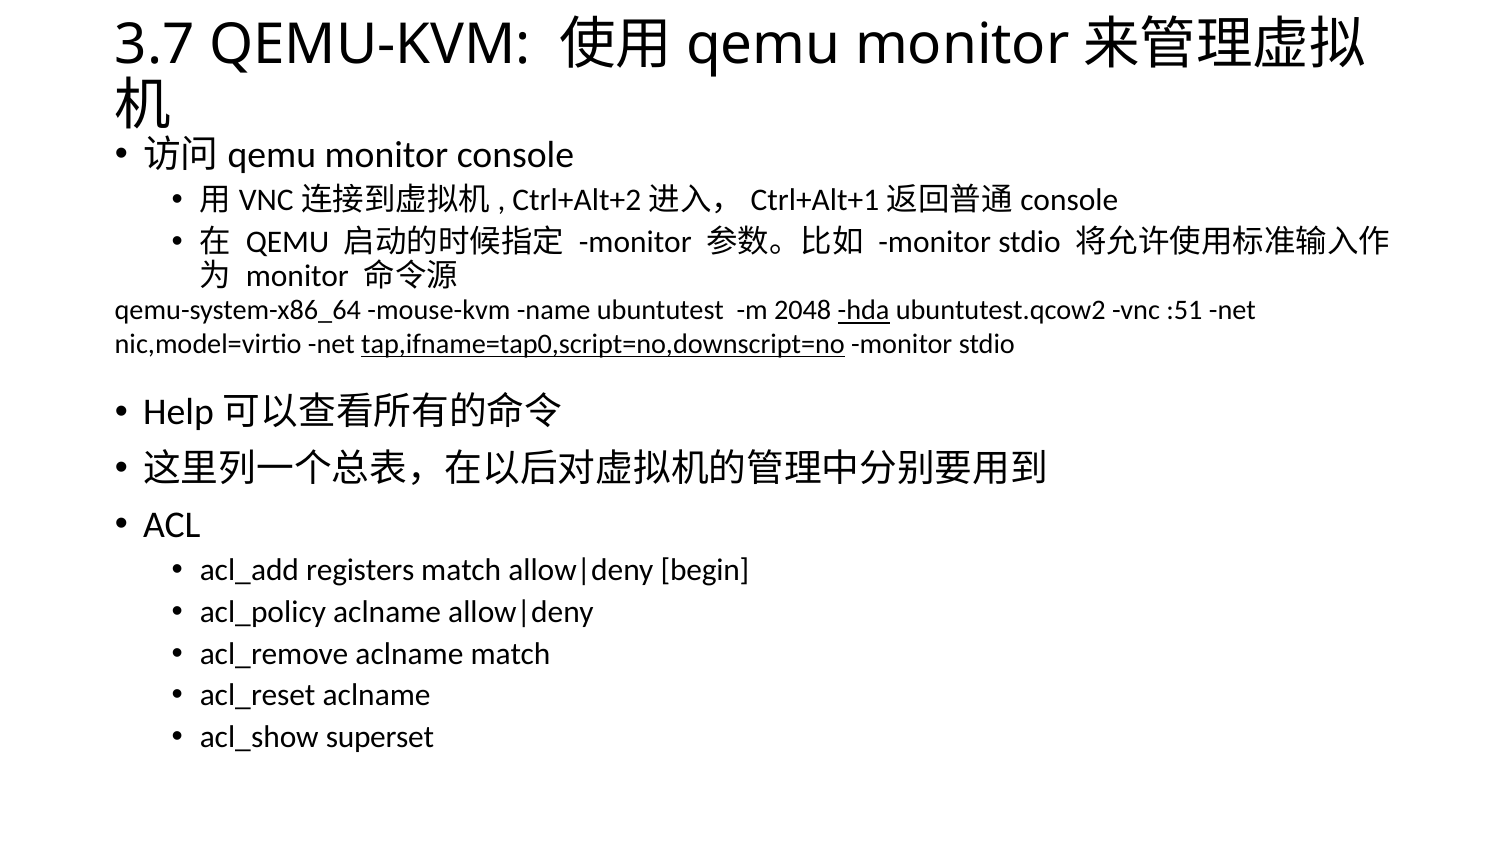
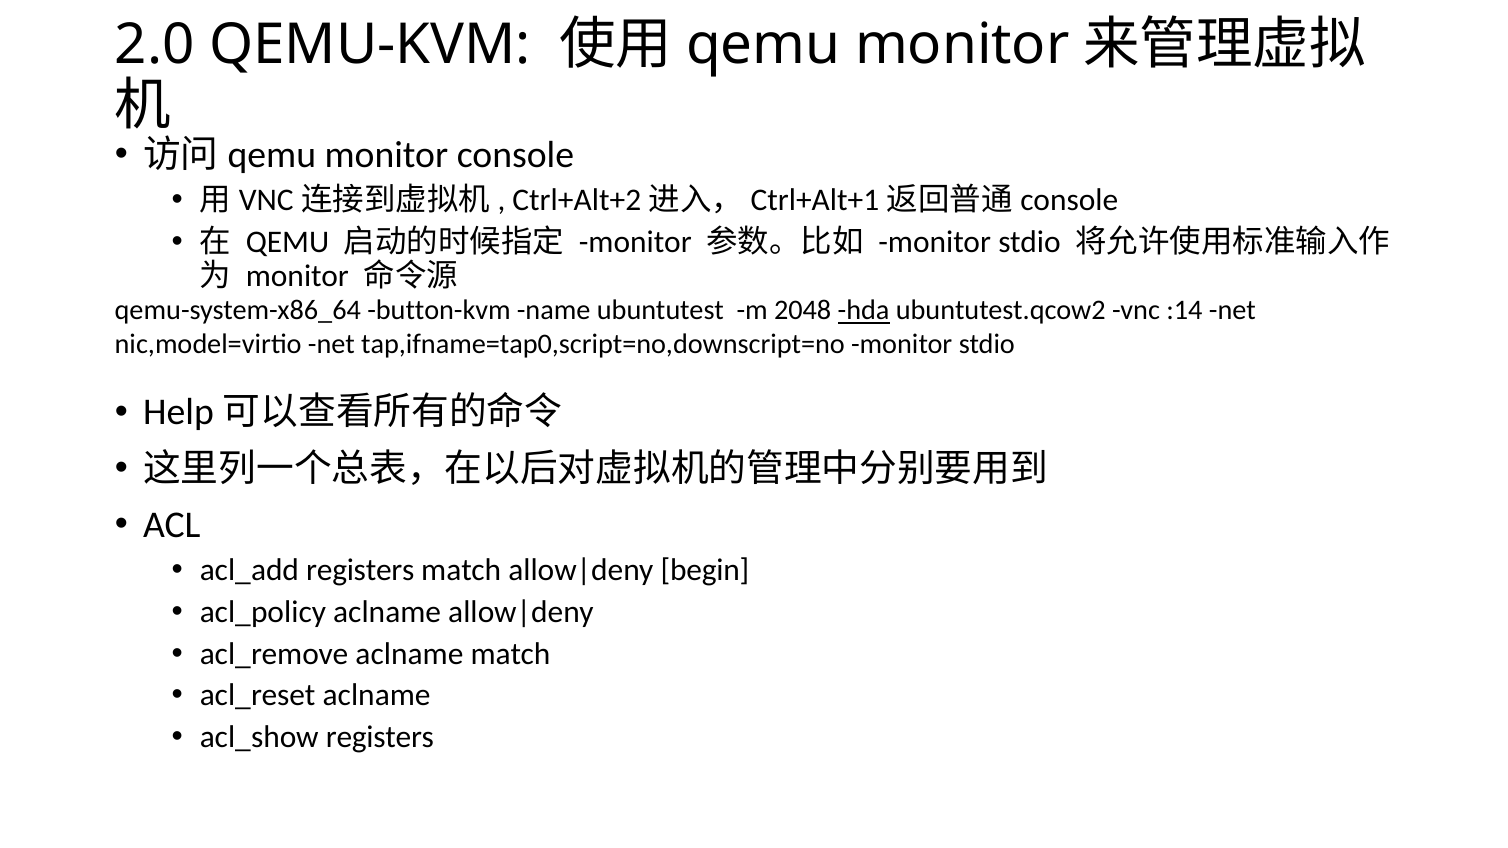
3.7: 3.7 -> 2.0 (155, 44)
mouse-kvm: mouse-kvm -> button-kvm (439, 311)
:51: :51 -> :14 (1184, 311)
tap,ifname=tap0,script=no,downscript=no underline: present -> none (603, 345)
acl_show superset: superset -> registers (380, 738)
